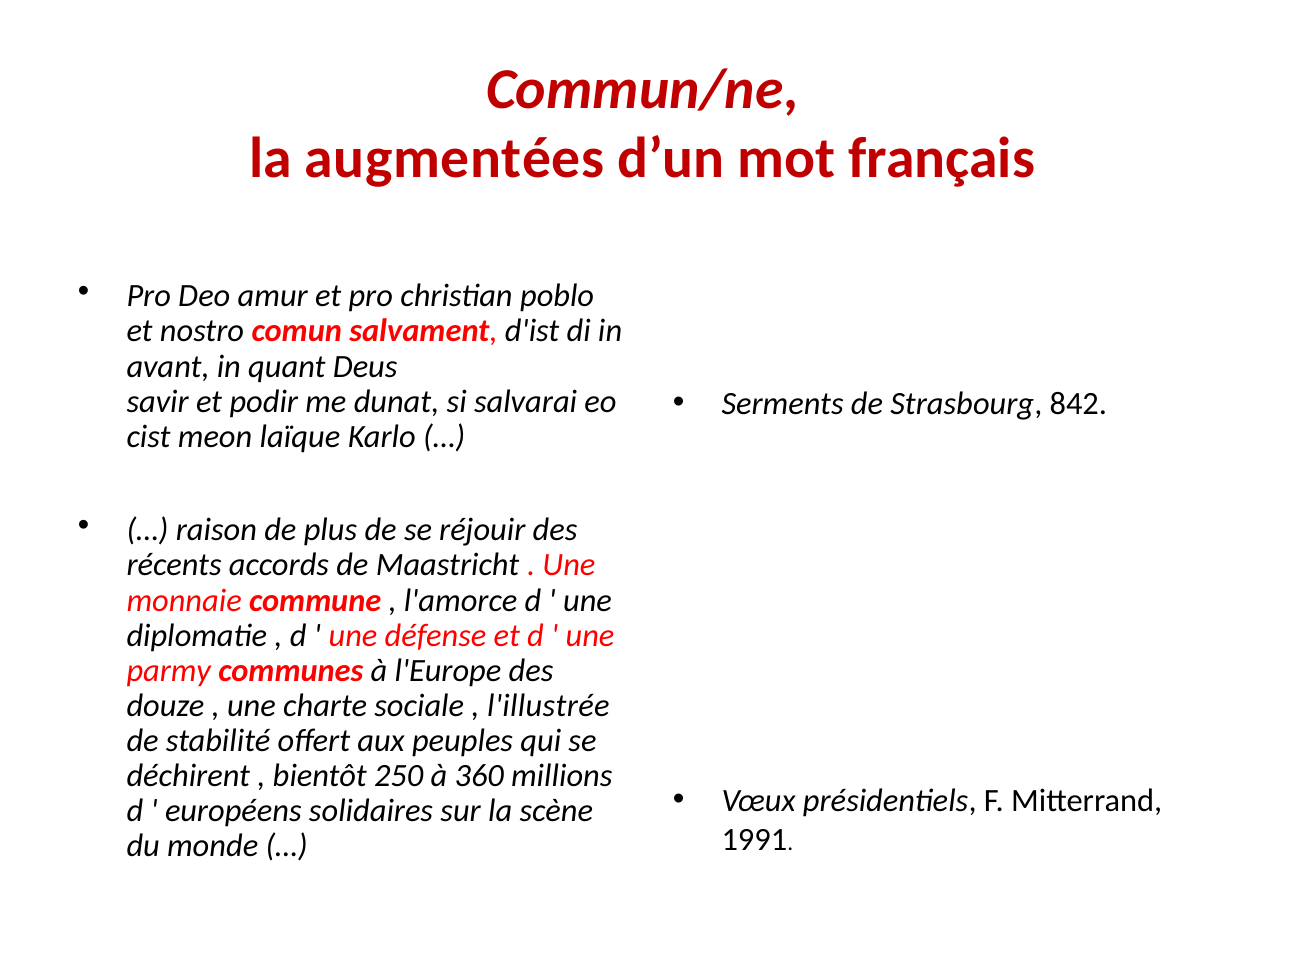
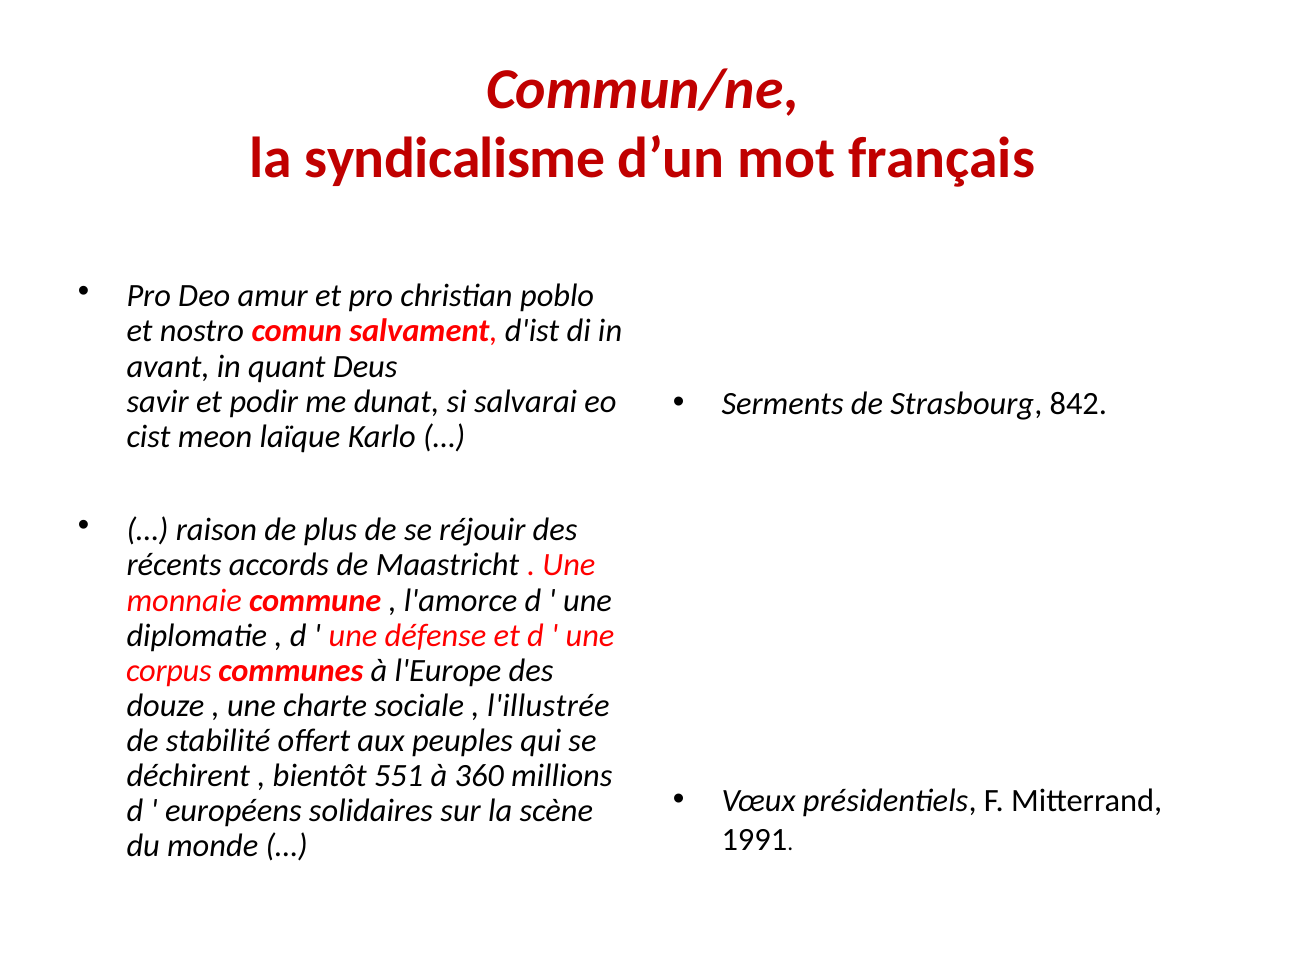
augmentées: augmentées -> syndicalisme (455, 159)
parmy: parmy -> corpus (169, 670)
250: 250 -> 551 (399, 775)
